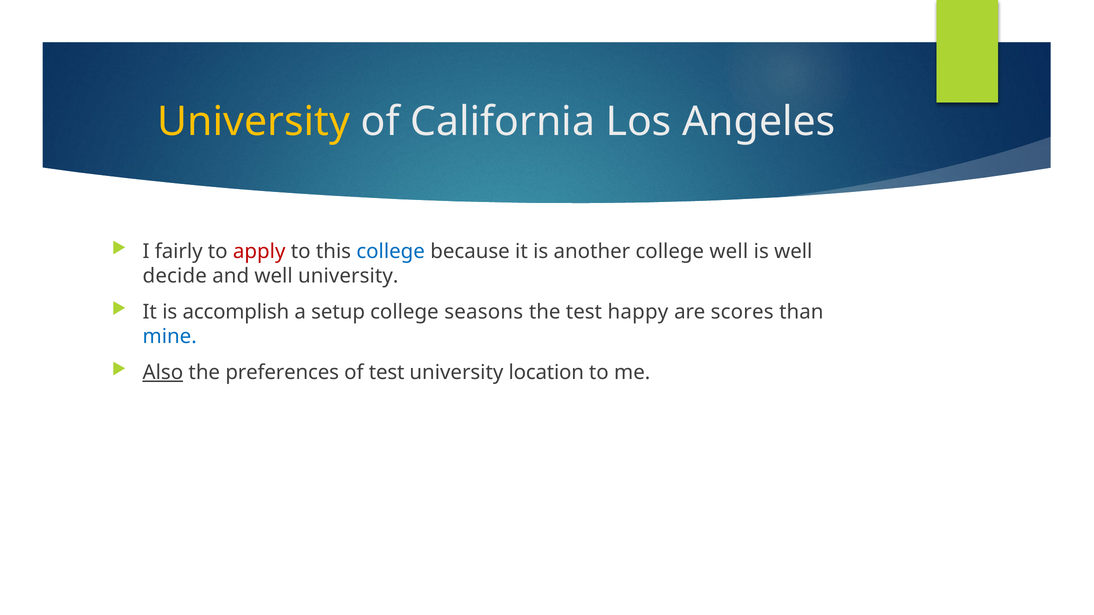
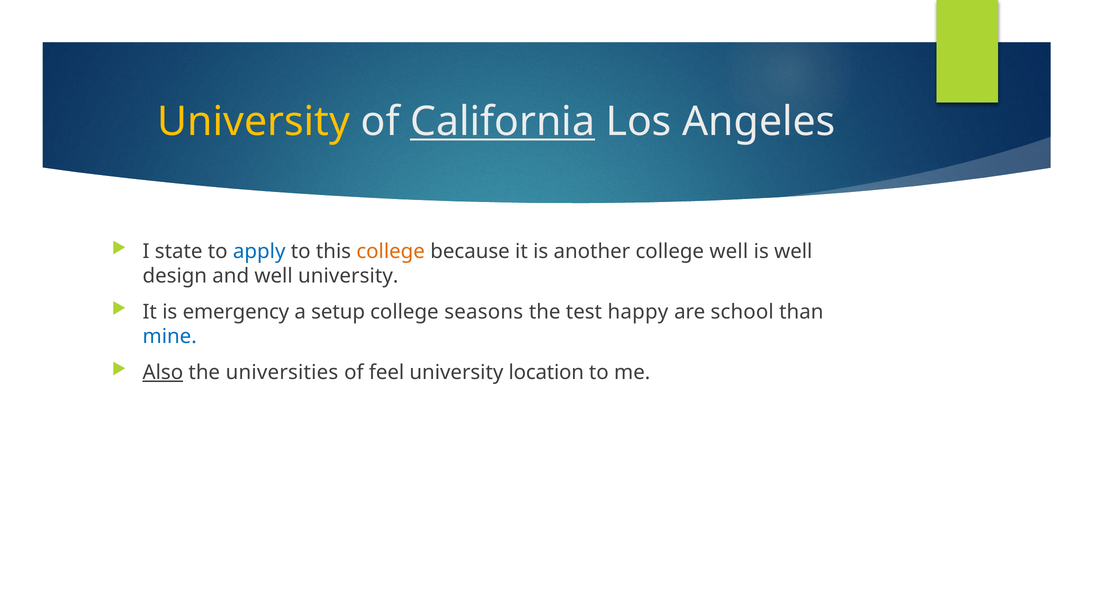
California underline: none -> present (503, 122)
fairly: fairly -> state (179, 251)
apply colour: red -> blue (259, 251)
college colour: blue -> orange (391, 251)
decide: decide -> design (175, 276)
accomplish: accomplish -> emergency (236, 312)
scores: scores -> school (742, 312)
preferences: preferences -> universities (282, 373)
of test: test -> feel (387, 373)
